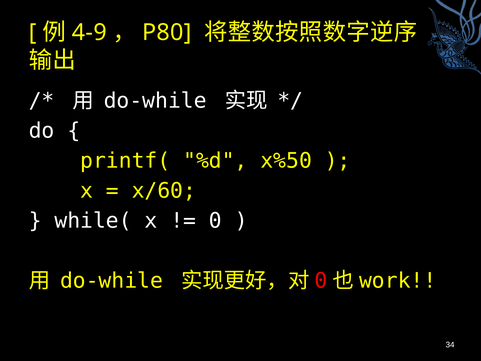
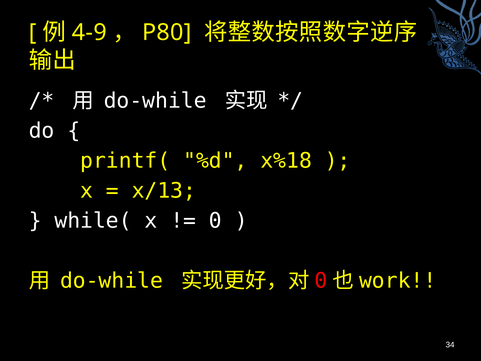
x%50: x%50 -> x%18 (286, 161)
x/60: x/60 -> x/13 (164, 191)
